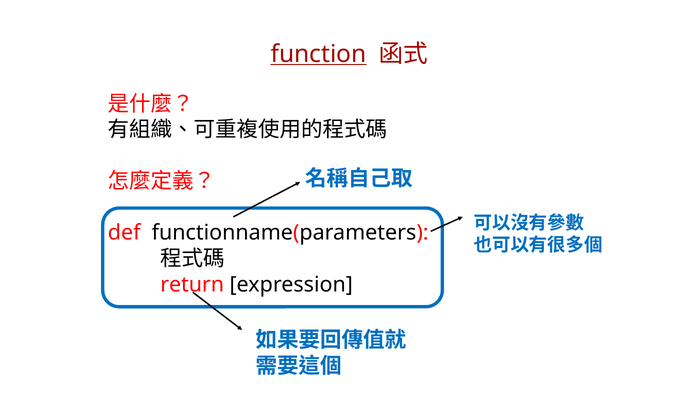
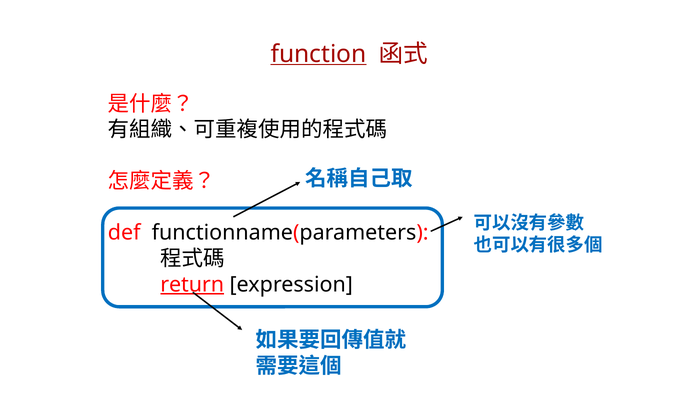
return underline: none -> present (192, 285)
